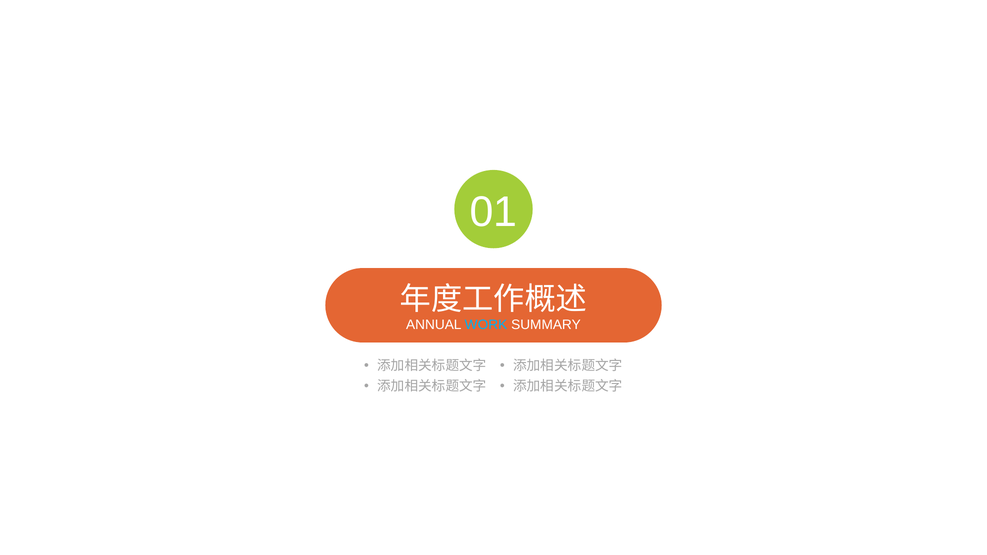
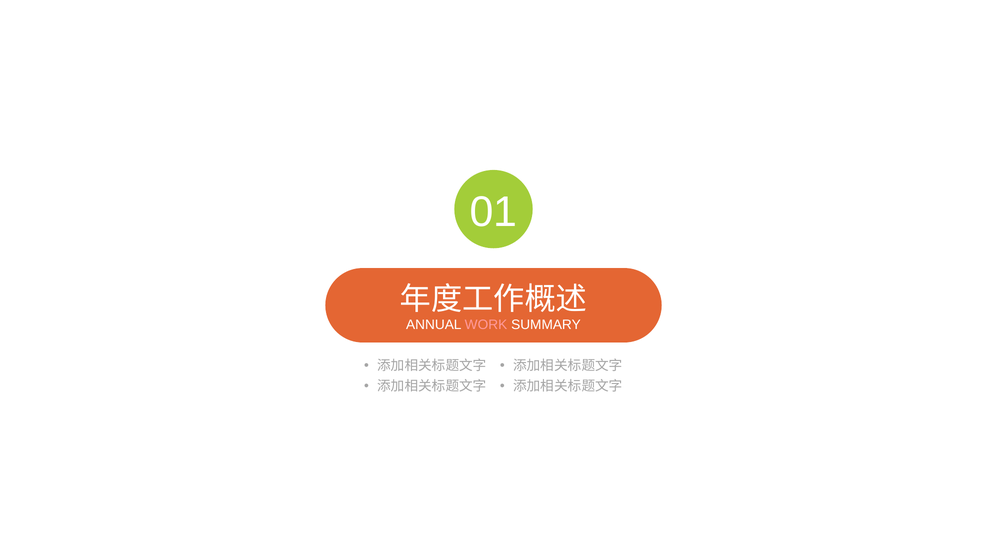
WORK colour: light blue -> pink (486, 325)
